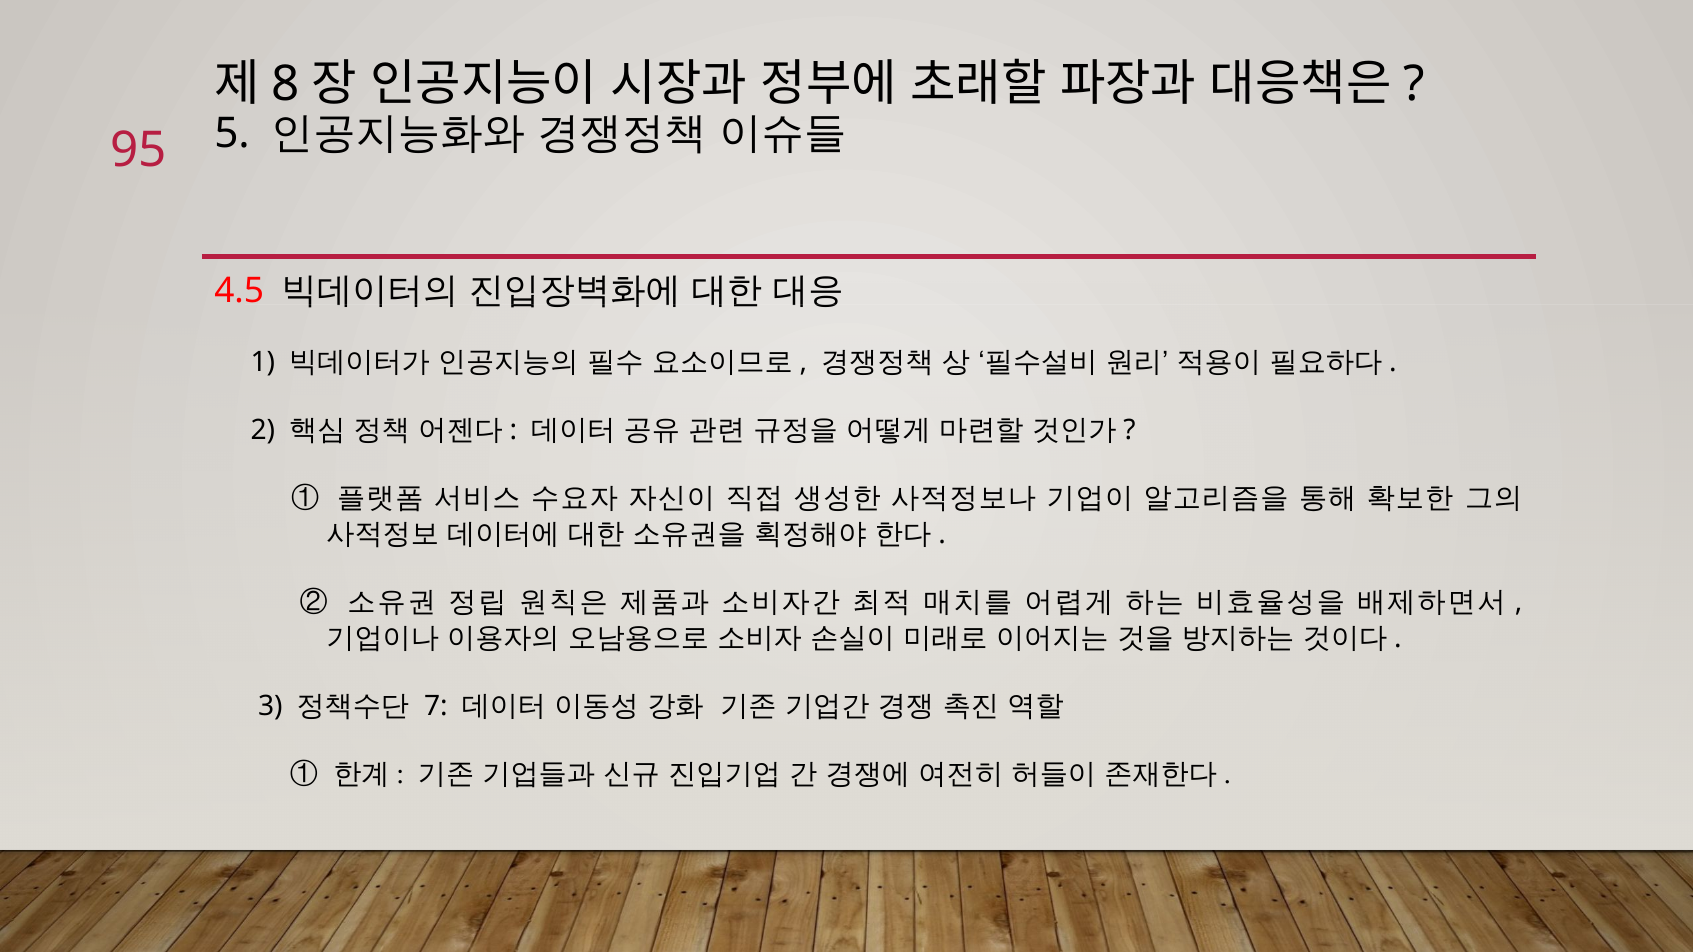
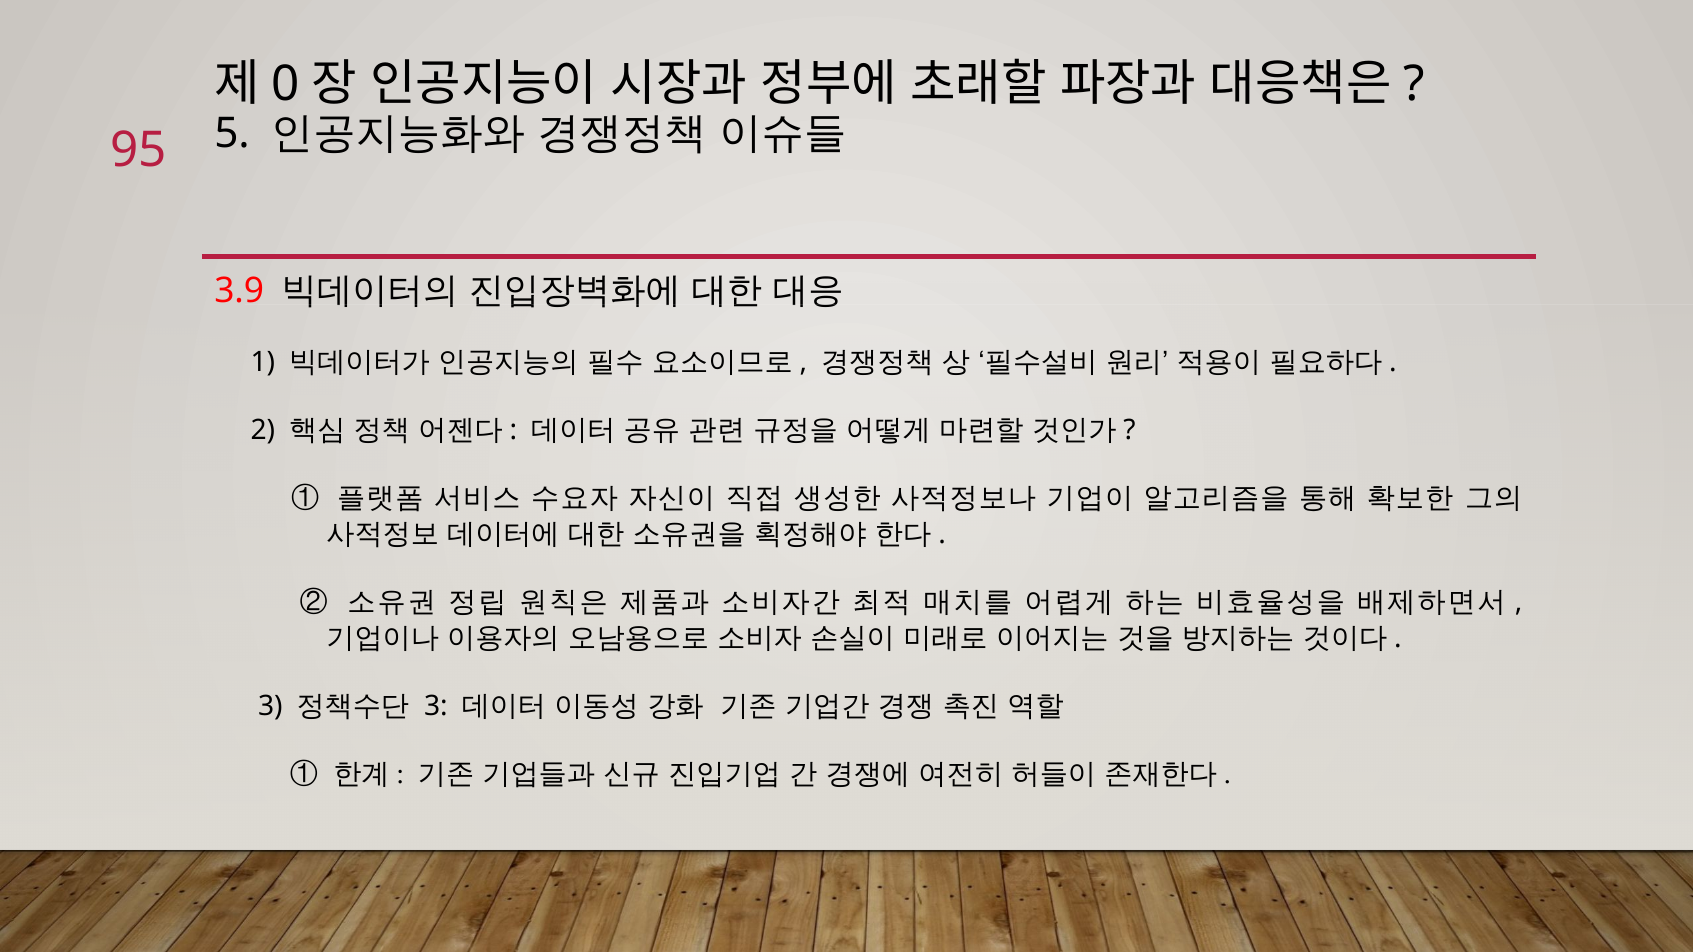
8: 8 -> 0 (285, 84)
4.5: 4.5 -> 3.9 (239, 291)
7: 7 -> 3 (436, 707)
